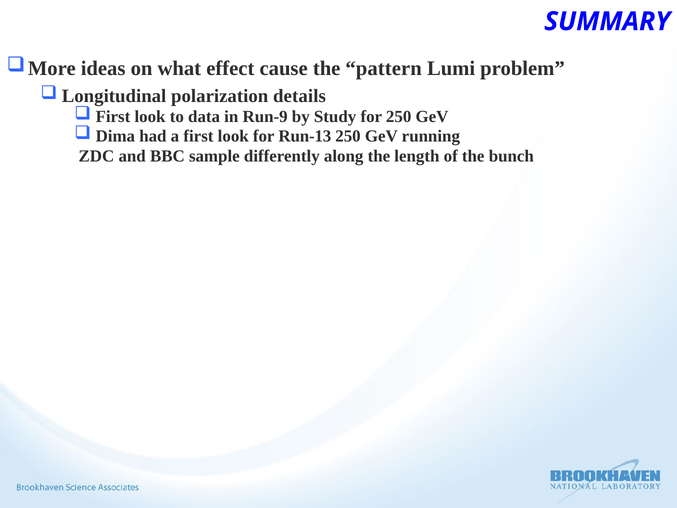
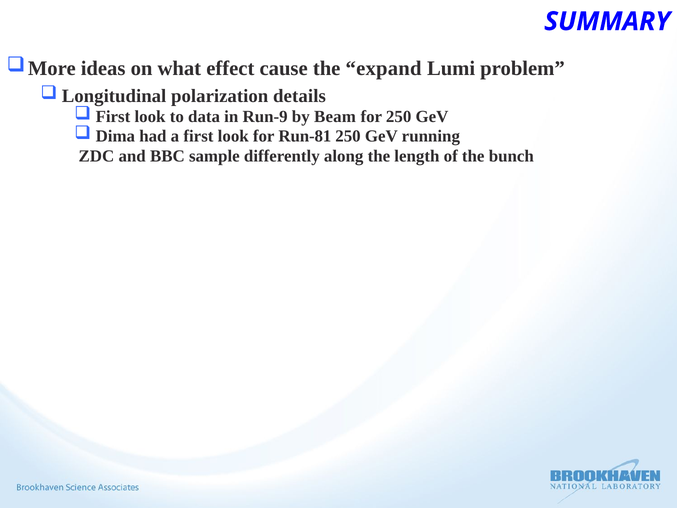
pattern: pattern -> expand (384, 69)
Study: Study -> Beam (335, 117)
Run-13: Run-13 -> Run-81 (305, 136)
